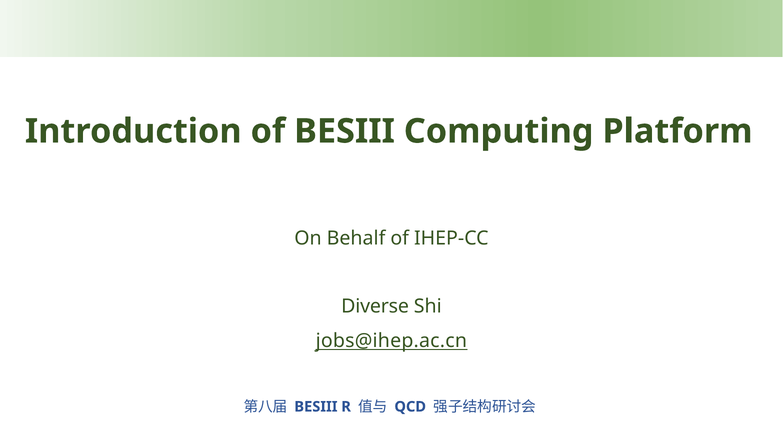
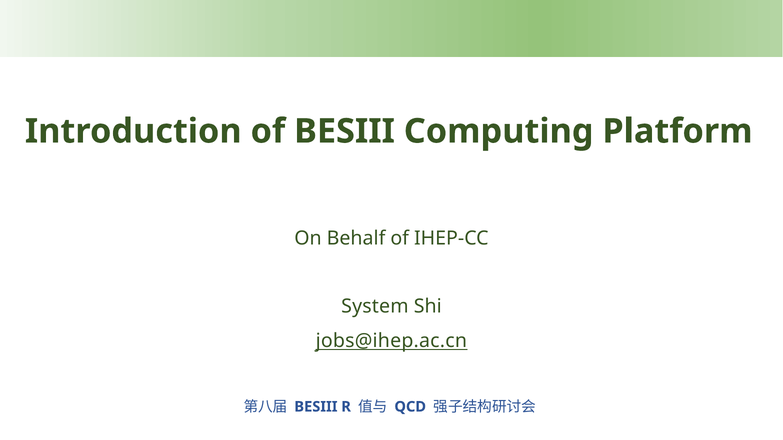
Diverse: Diverse -> System (375, 307)
